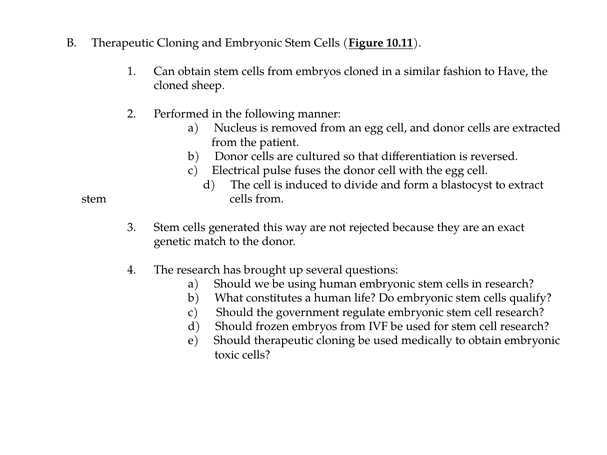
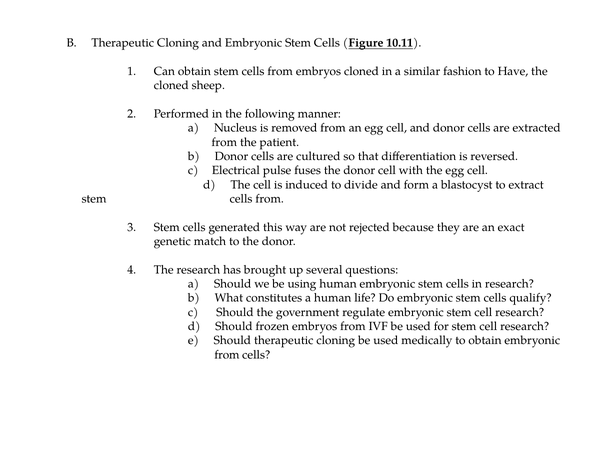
toxic: toxic -> from (227, 355)
